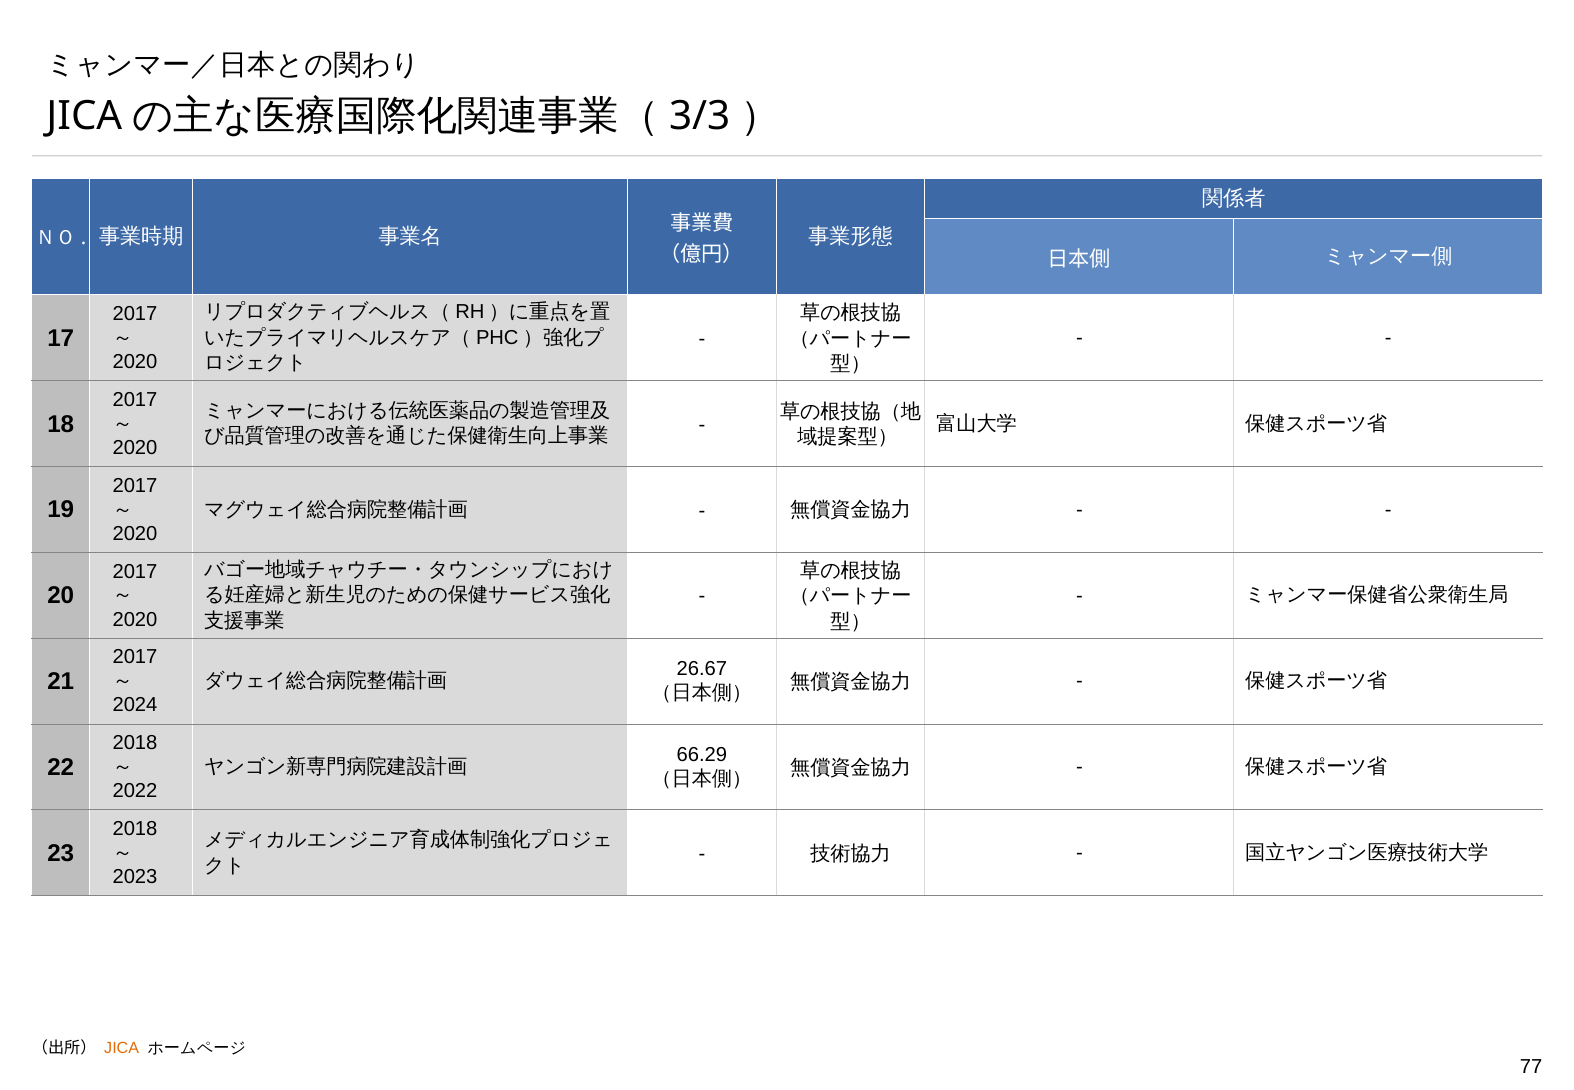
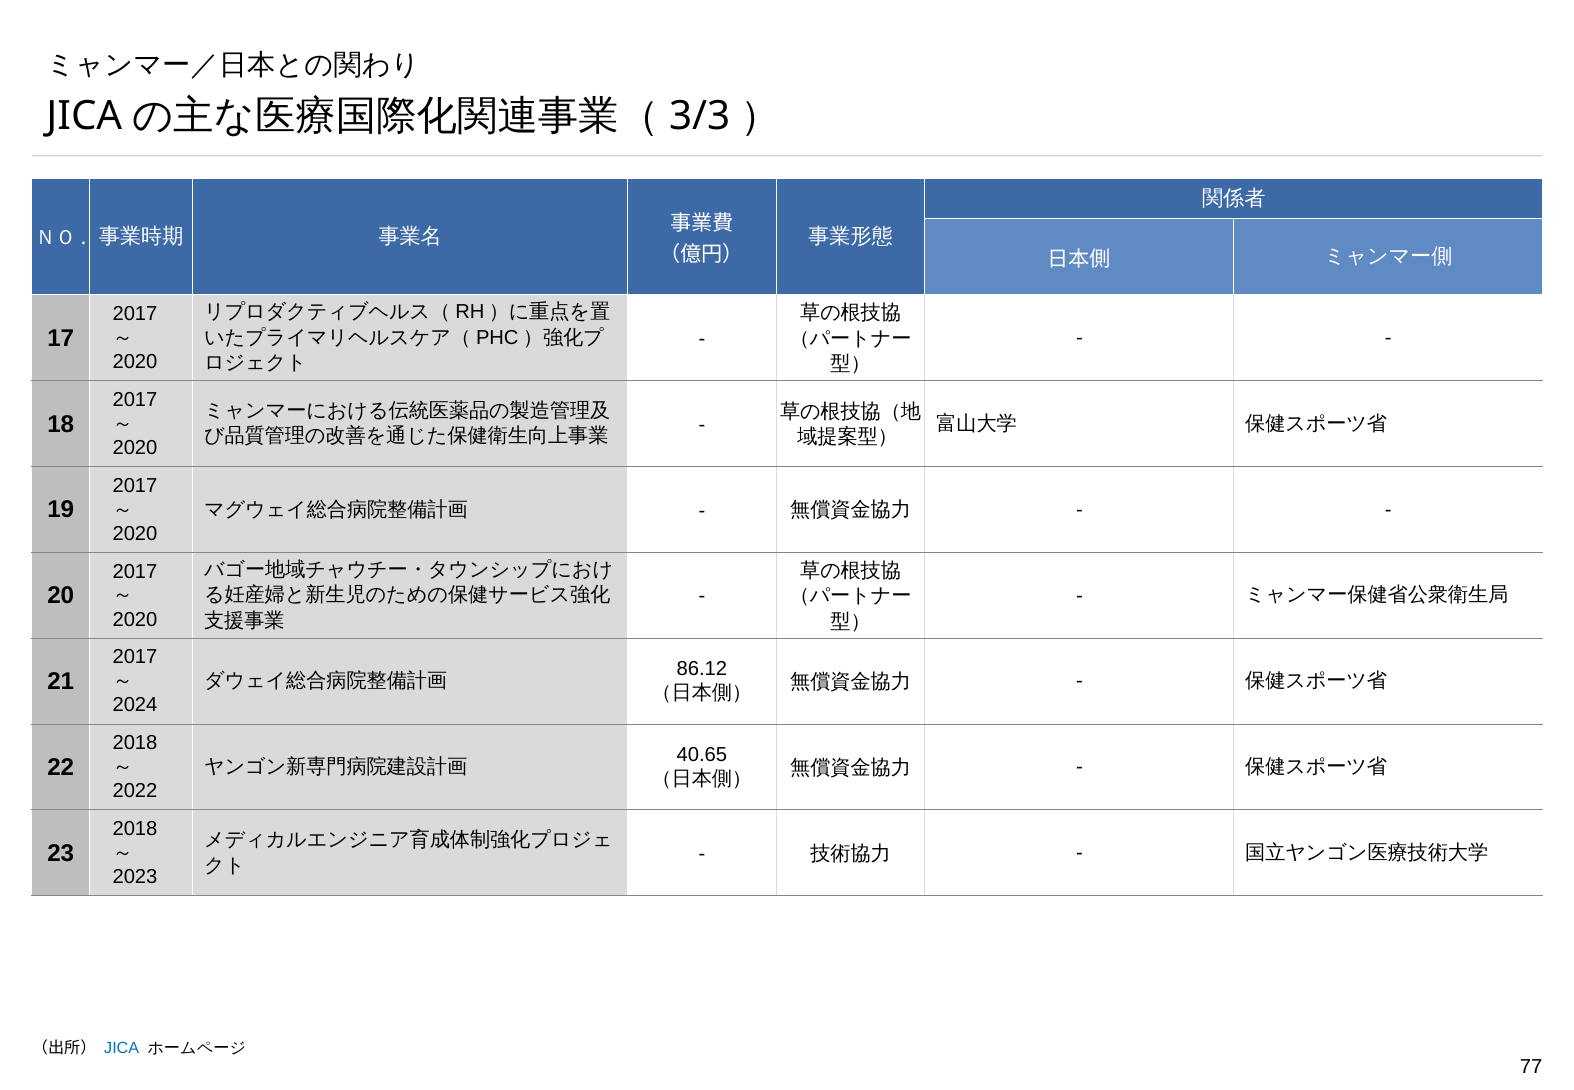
26.67: 26.67 -> 86.12 (702, 669)
66.29: 66.29 -> 40.65 (702, 755)
JICA colour: orange -> blue (122, 1048)
